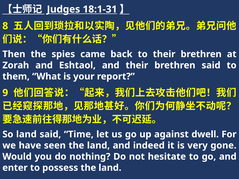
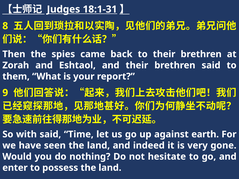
So land: land -> with (26, 134)
dwell: dwell -> earth (205, 134)
